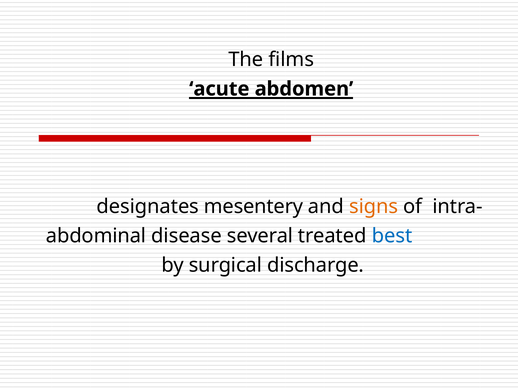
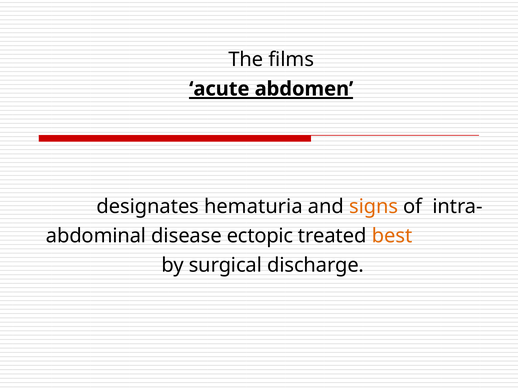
mesentery: mesentery -> hematuria (253, 207)
several: several -> ectopic (260, 236)
best colour: blue -> orange (392, 236)
